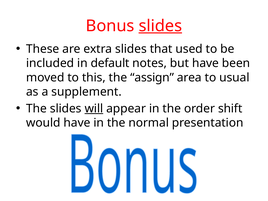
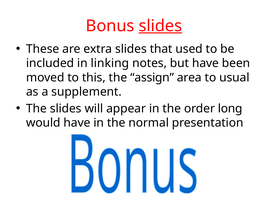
default: default -> linking (110, 63)
will underline: present -> none (94, 109)
shift: shift -> long (230, 109)
